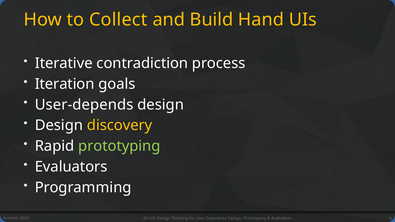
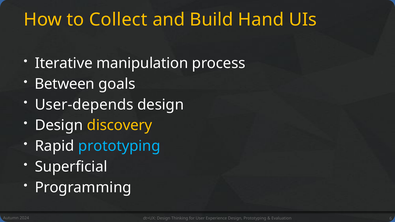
contradiction: contradiction -> manipulation (142, 63)
Iteration: Iteration -> Between (65, 84)
prototyping colour: light green -> light blue (119, 146)
Evaluators: Evaluators -> Superficial (71, 167)
